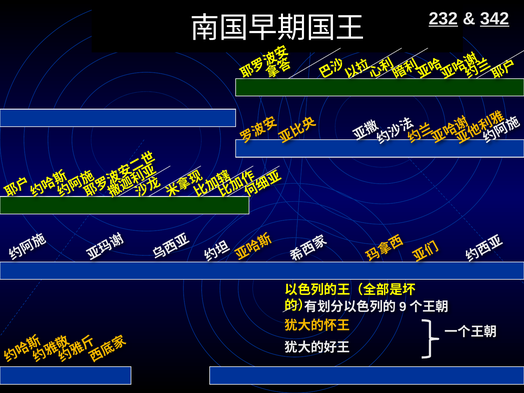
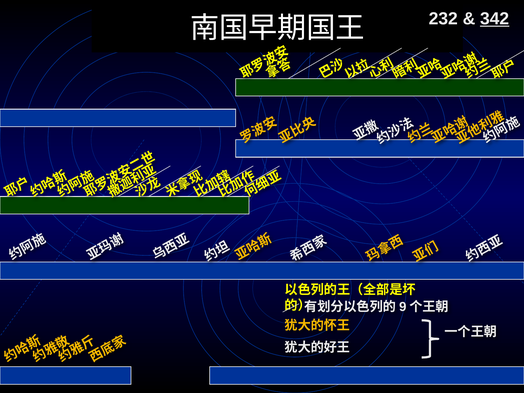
232 underline: present -> none (443, 19)
